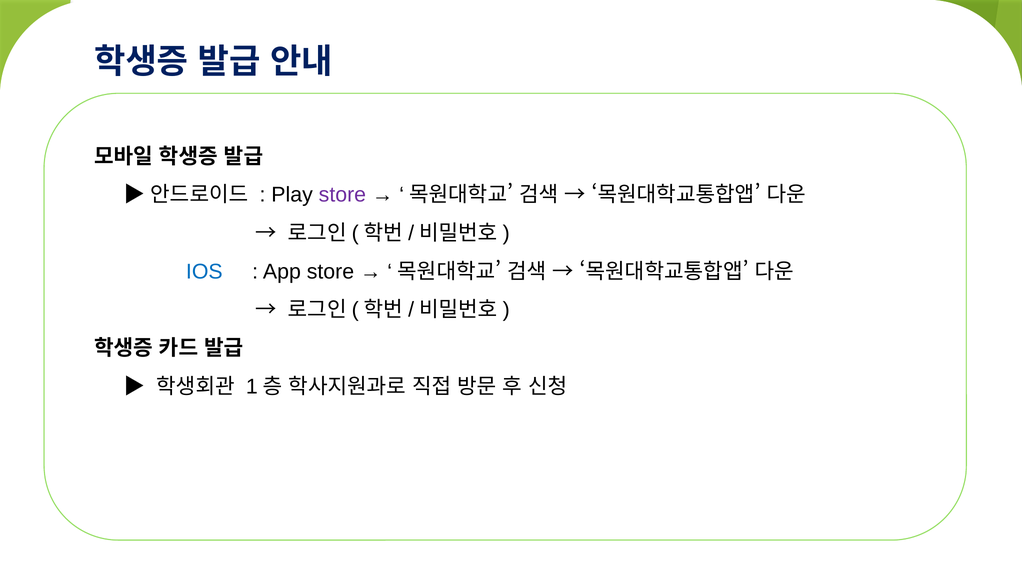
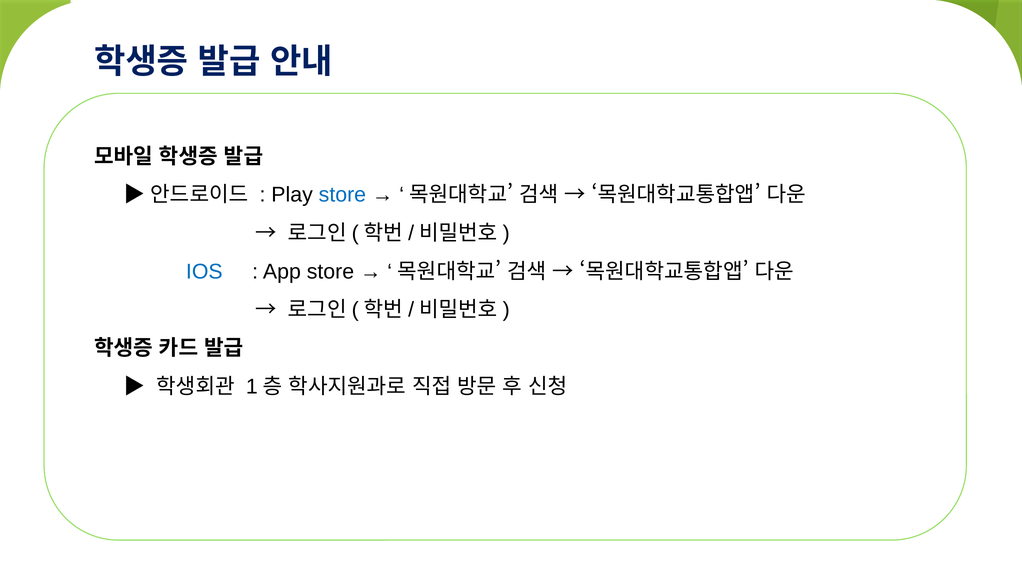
store colour: purple -> blue (342, 195)
